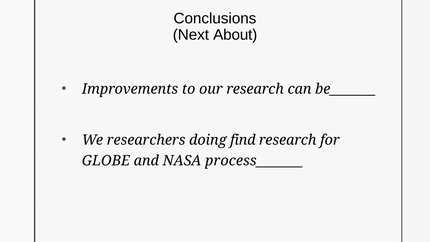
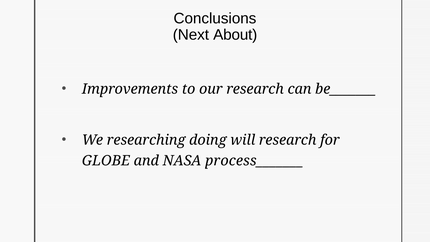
researchers: researchers -> researching (146, 140)
find: find -> will (243, 140)
